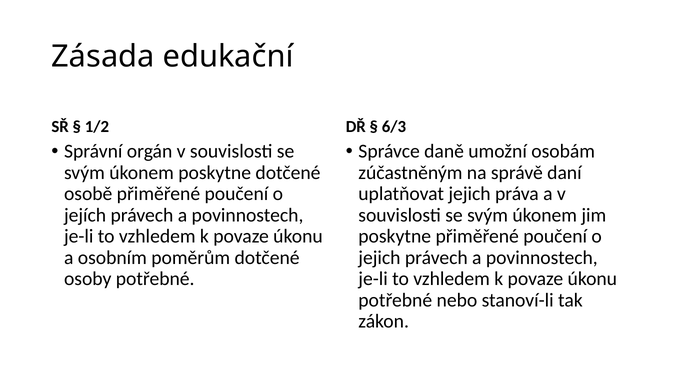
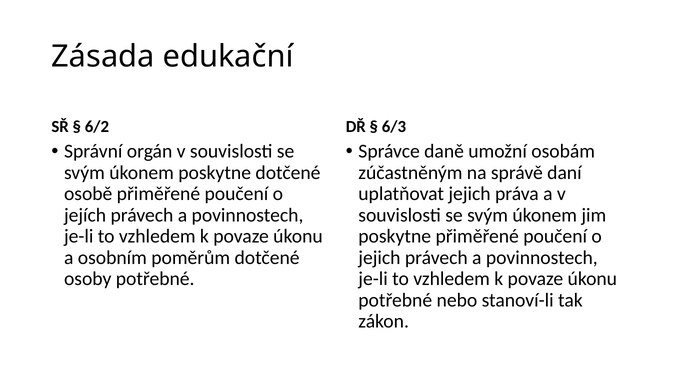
1/2: 1/2 -> 6/2 (97, 127)
